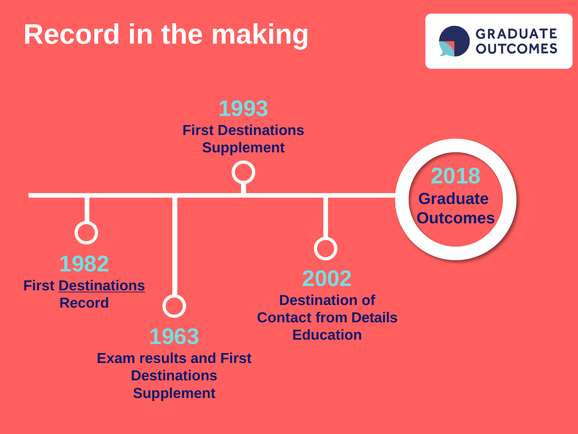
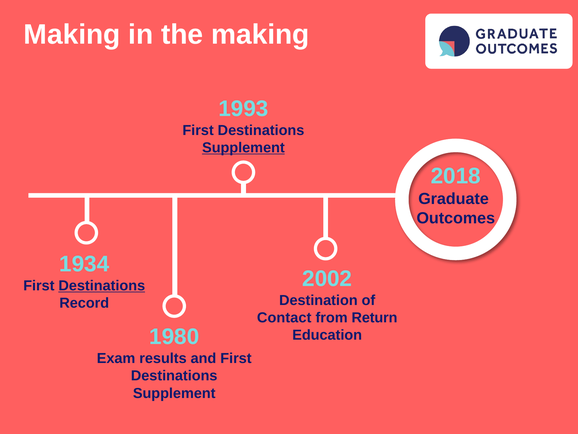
Record: Record -> Making (72, 35)
Supplement underline: none -> present (243, 148)
1982: 1982 -> 1934 (84, 264)
Details: Details -> Return (375, 317)
1963: 1963 -> 1980 (174, 336)
